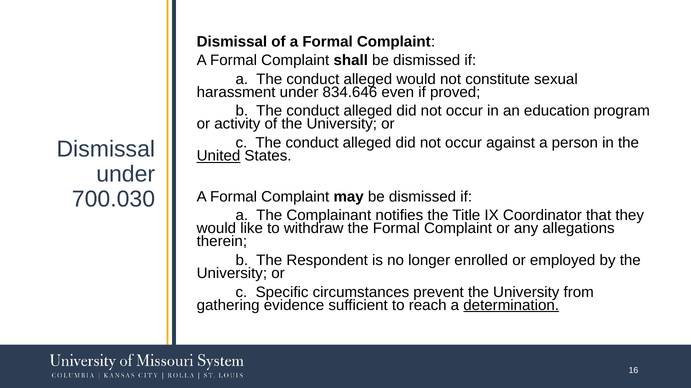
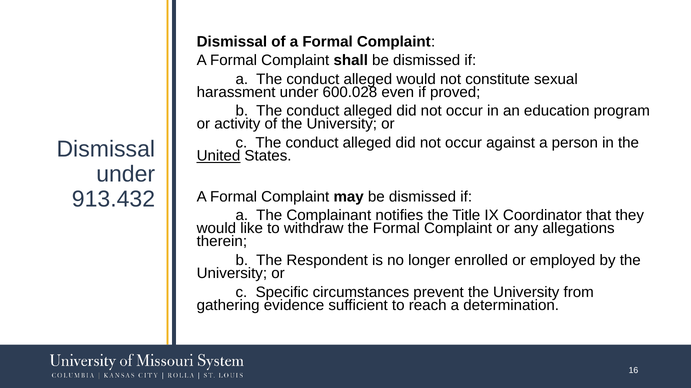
834.646: 834.646 -> 600.028 (350, 92)
700.030: 700.030 -> 913.432 (113, 199)
determination underline: present -> none (511, 306)
